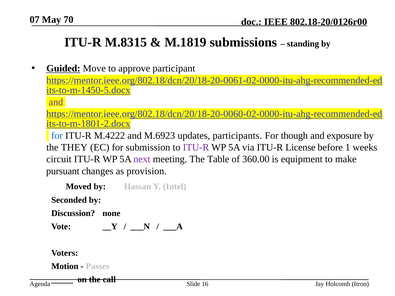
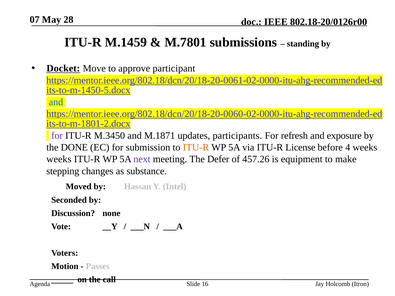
70: 70 -> 28 (68, 20)
M.8315: M.8315 -> M.1459 (126, 42)
M.1819: M.1819 -> M.7801 (186, 42)
Guided: Guided -> Docket (63, 69)
and colour: purple -> blue (56, 102)
for colour: blue -> purple (57, 136)
M.4222: M.4222 -> M.3450 (109, 136)
M.6923: M.6923 -> M.1871 (160, 136)
though: though -> refresh (294, 136)
THEY: THEY -> DONE (74, 148)
ITU-R colour: purple -> orange (196, 148)
1: 1 -> 4 (348, 148)
circuit: circuit -> weeks (59, 159)
Table: Table -> Defer (218, 159)
360.00: 360.00 -> 457.26 (256, 159)
pursuant: pursuant -> stepping (63, 171)
provision: provision -> substance (147, 171)
